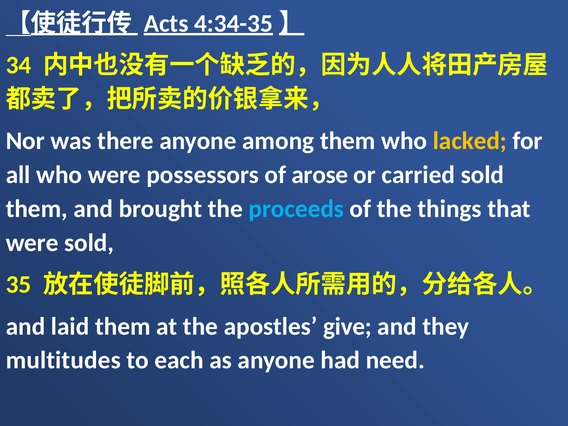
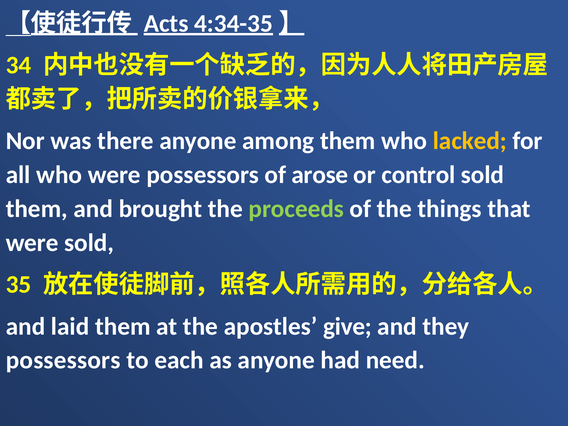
carried: carried -> control (418, 175)
proceeds colour: light blue -> light green (296, 209)
multitudes: multitudes -> possessors (63, 360)
